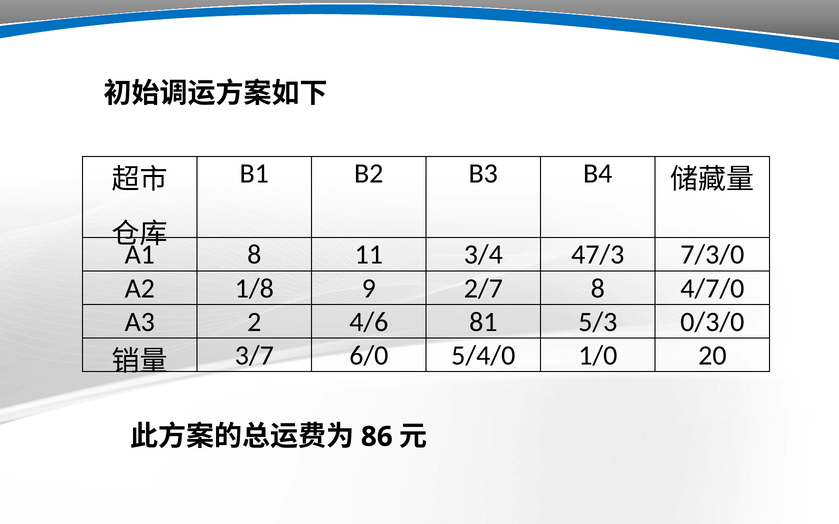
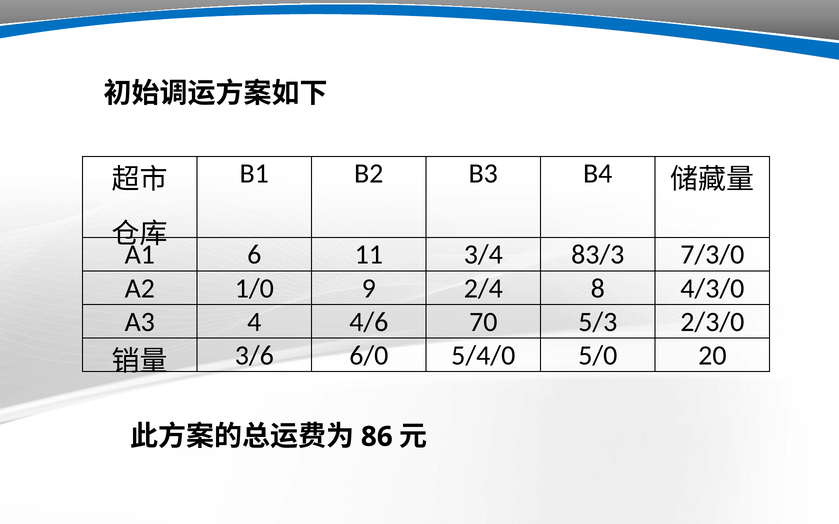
A1 8: 8 -> 6 (254, 255)
47/3: 47/3 -> 83/3 (598, 255)
1/8: 1/8 -> 1/0 (254, 289)
2/7: 2/7 -> 2/4 (483, 289)
4/7/0: 4/7/0 -> 4/3/0 (712, 289)
2: 2 -> 4 (254, 322)
81: 81 -> 70 (483, 322)
0/3/0: 0/3/0 -> 2/3/0 (712, 322)
3/7: 3/7 -> 3/6 (254, 356)
1/0: 1/0 -> 5/0 (598, 356)
